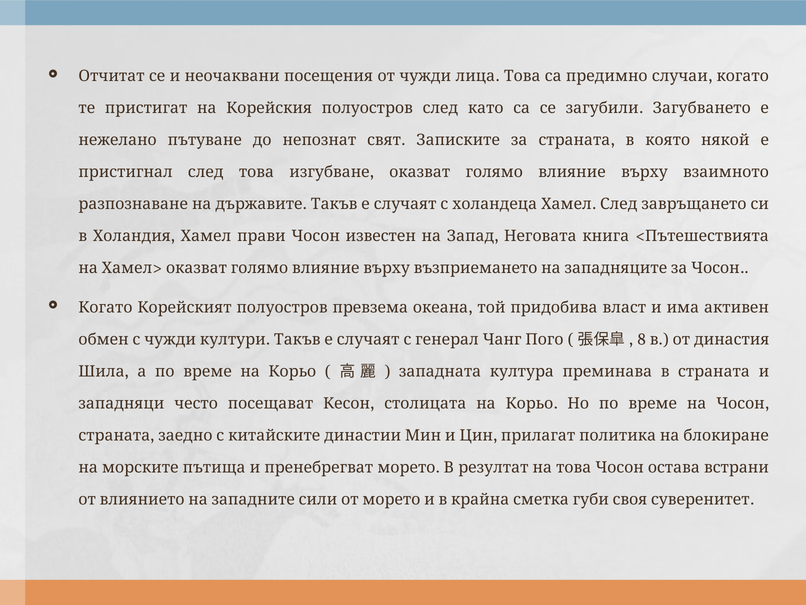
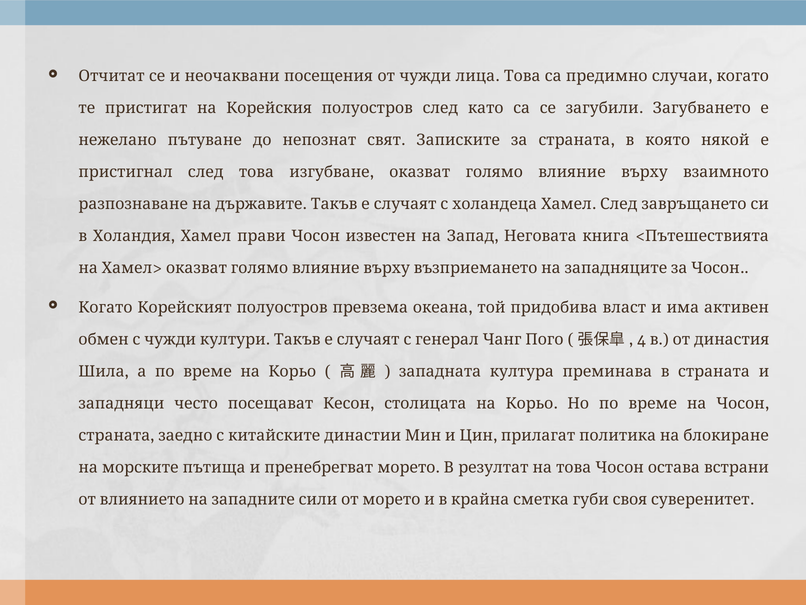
8: 8 -> 4 (642, 339)
